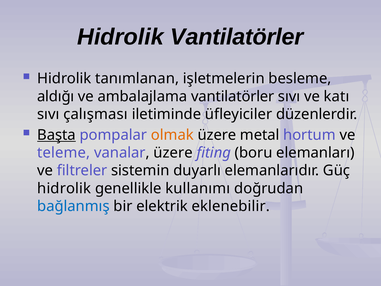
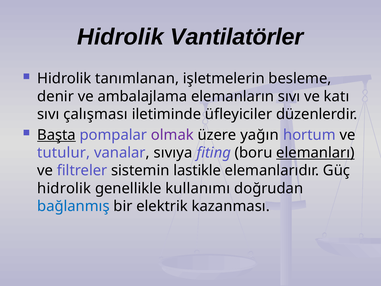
aldığı: aldığı -> denir (56, 96)
ambalajlama vantilatörler: vantilatörler -> elemanların (233, 96)
olmak colour: orange -> purple (172, 135)
metal: metal -> yağın (260, 135)
teleme: teleme -> tutulur (64, 153)
vanalar üzere: üzere -> sıvıya (173, 153)
elemanları underline: none -> present (315, 153)
duyarlı: duyarlı -> lastikle (197, 170)
eklenebilir: eklenebilir -> kazanması (231, 206)
